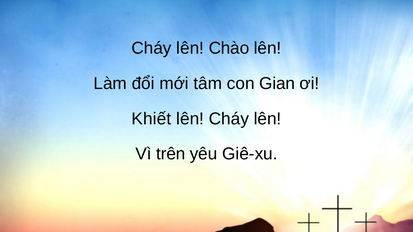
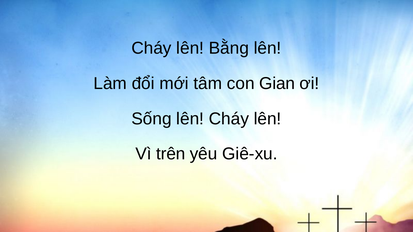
Chào: Chào -> Bằng (229, 48)
Khiết: Khiết -> Sống (152, 119)
